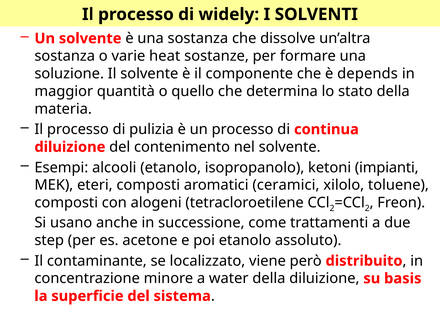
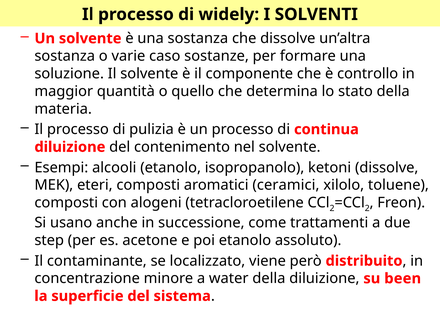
heat: heat -> caso (165, 56)
depends: depends -> controllo (368, 74)
ketoni impianti: impianti -> dissolve (387, 168)
basis: basis -> been (403, 278)
